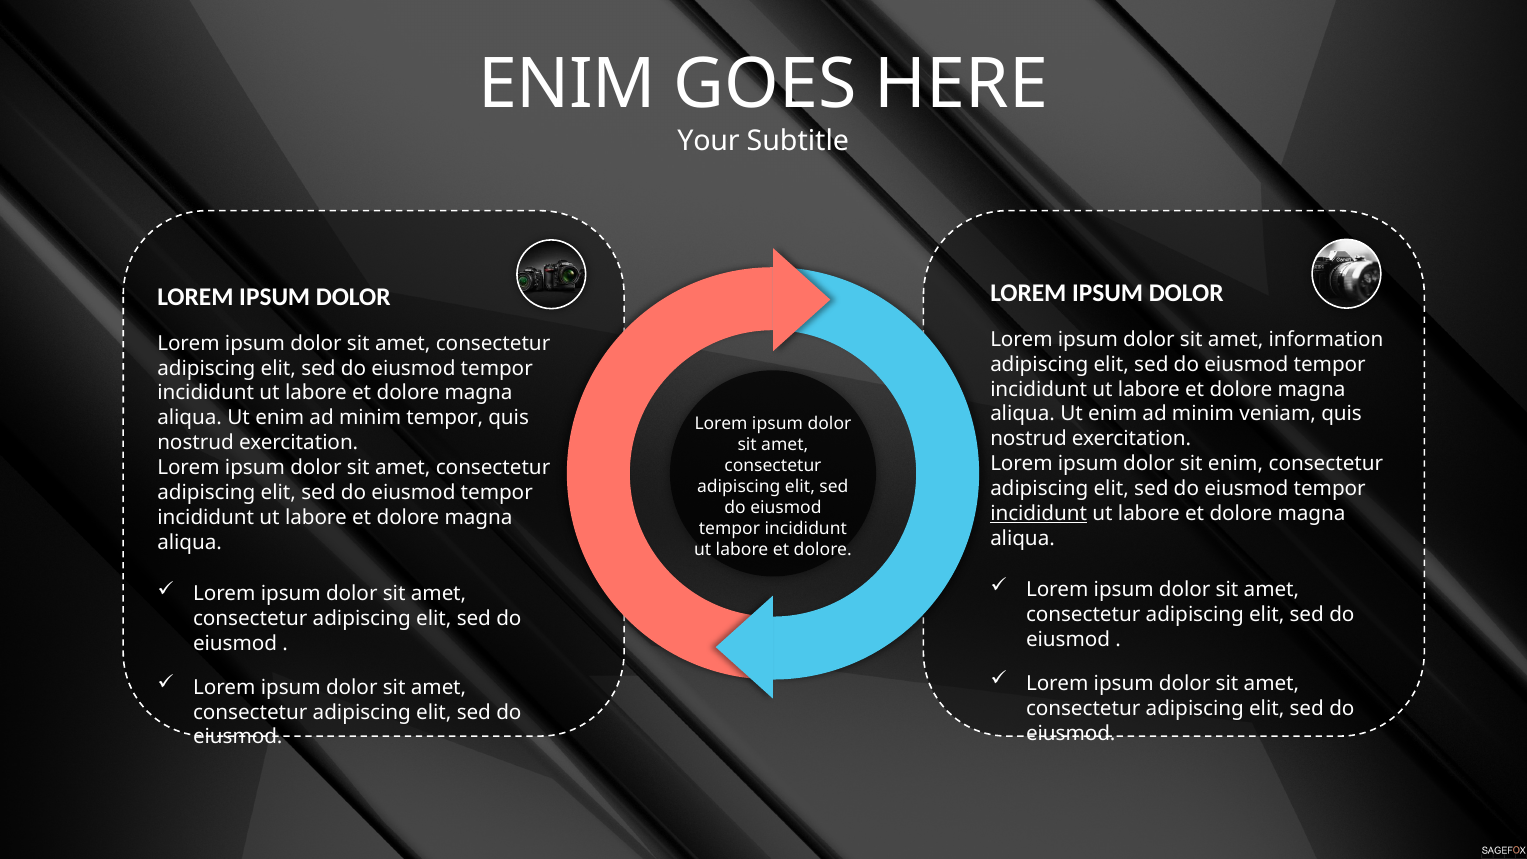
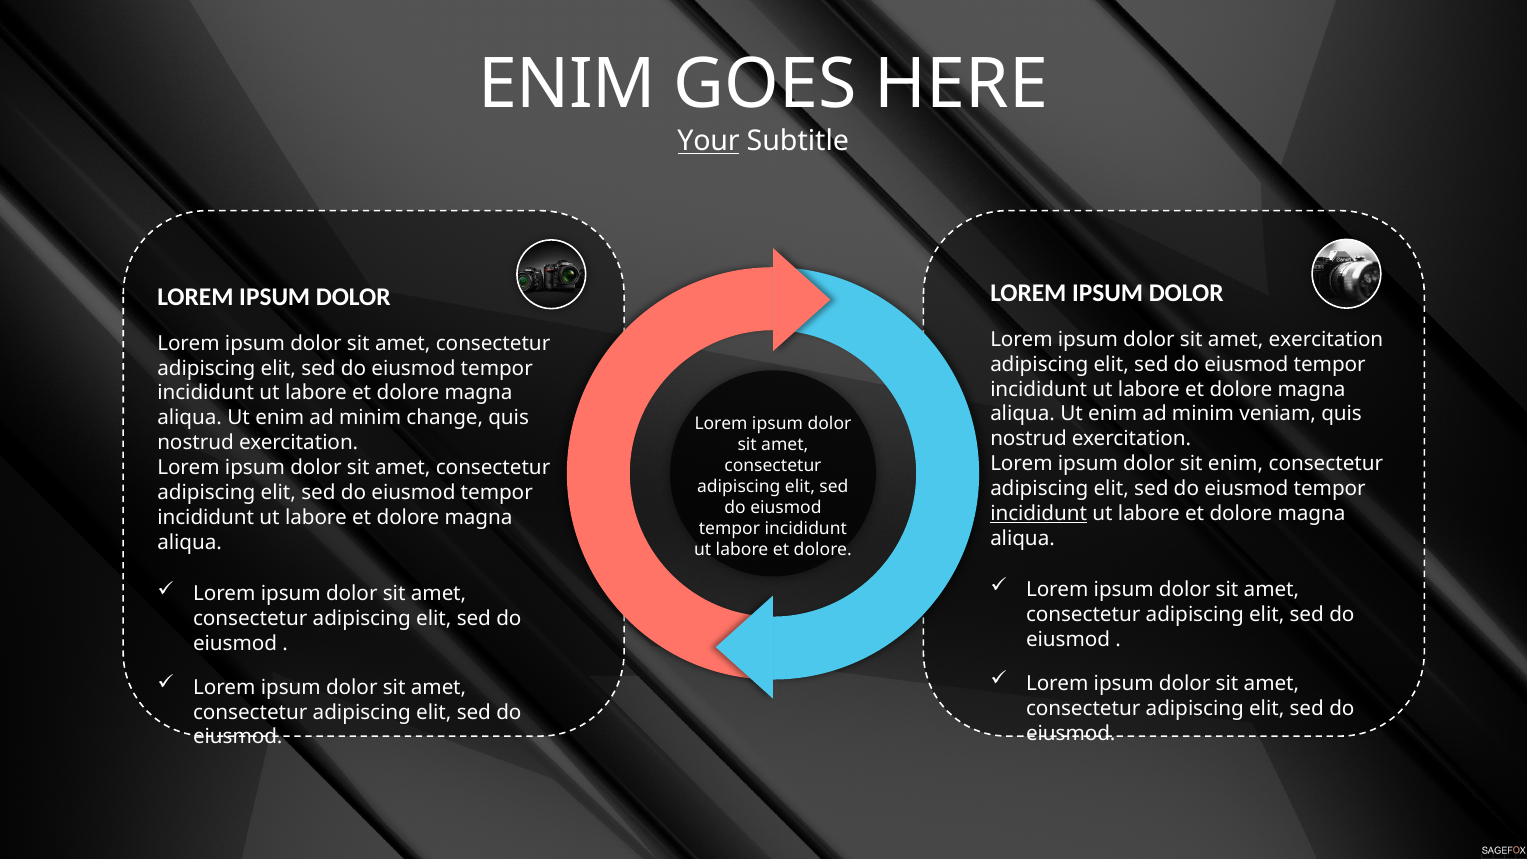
Your underline: none -> present (709, 141)
amet information: information -> exercitation (1326, 339)
minim tempor: tempor -> change (445, 418)
